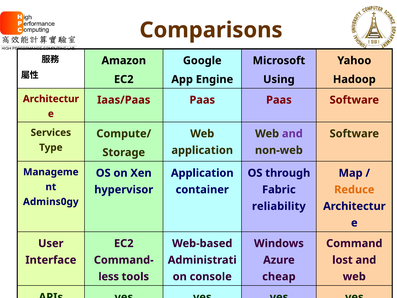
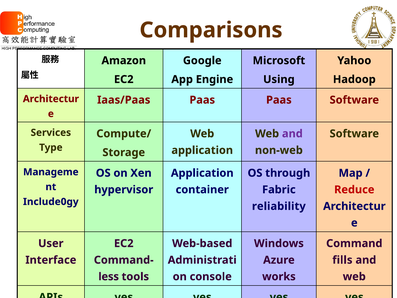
Reduce colour: orange -> red (354, 189)
Admins0gy: Admins0gy -> Include0gy (51, 202)
lost: lost -> fills (342, 260)
cheap: cheap -> works (279, 276)
